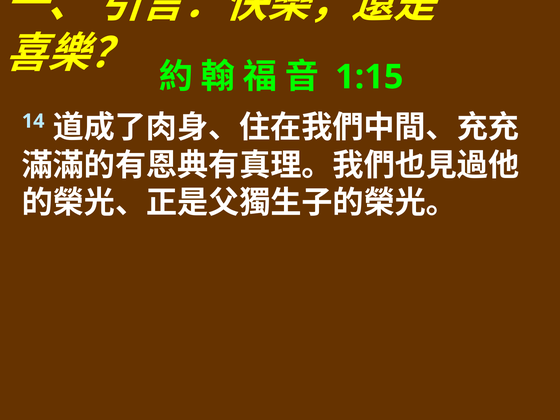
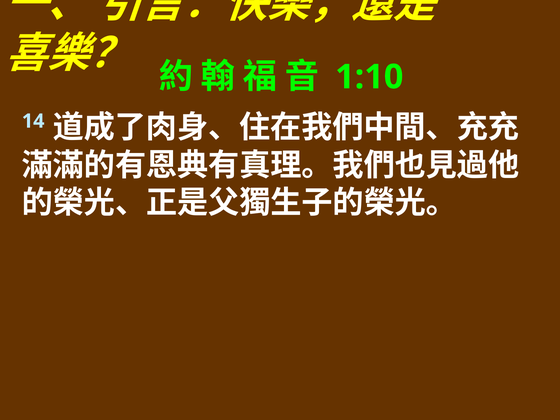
1:15: 1:15 -> 1:10 (369, 77)
